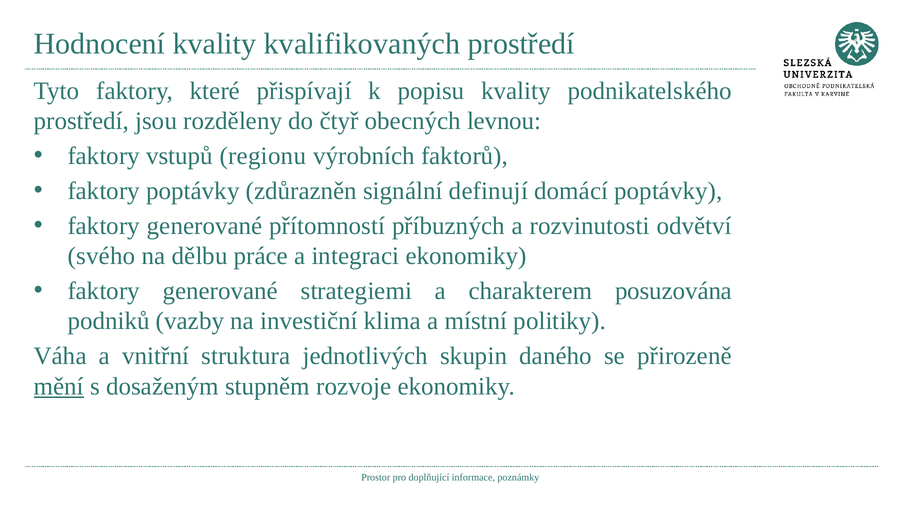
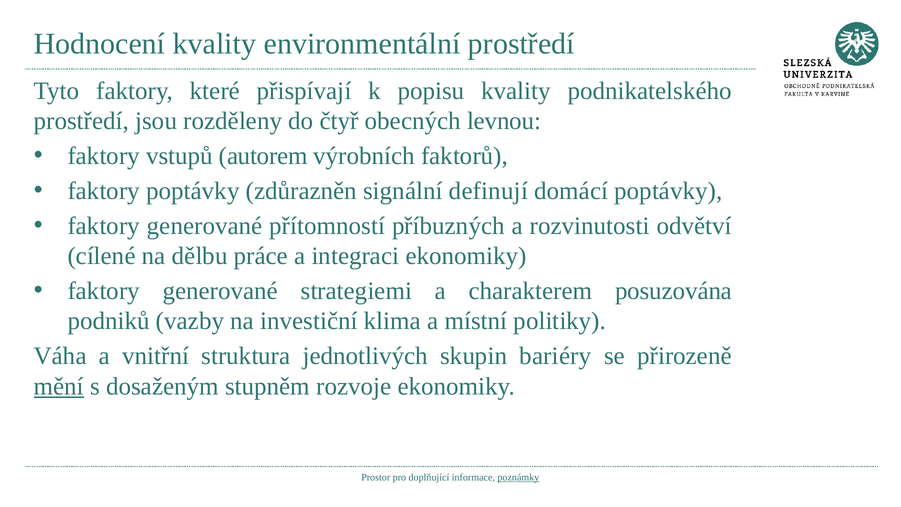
kvalifikovaných: kvalifikovaných -> environmentální (362, 44)
regionu: regionu -> autorem (263, 156)
svého: svého -> cílené (102, 256)
daného: daného -> bariéry (555, 356)
poznámky underline: none -> present (518, 477)
